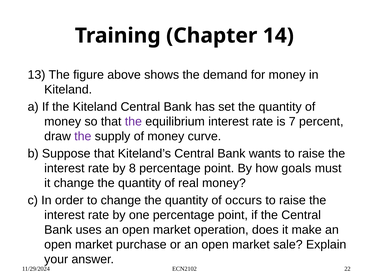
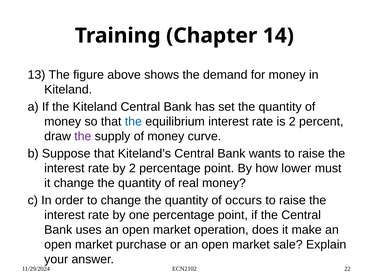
the colour: purple -> blue (133, 121)
is 7: 7 -> 2 (292, 121)
by 8: 8 -> 2 (132, 168)
goals: goals -> lower (296, 168)
